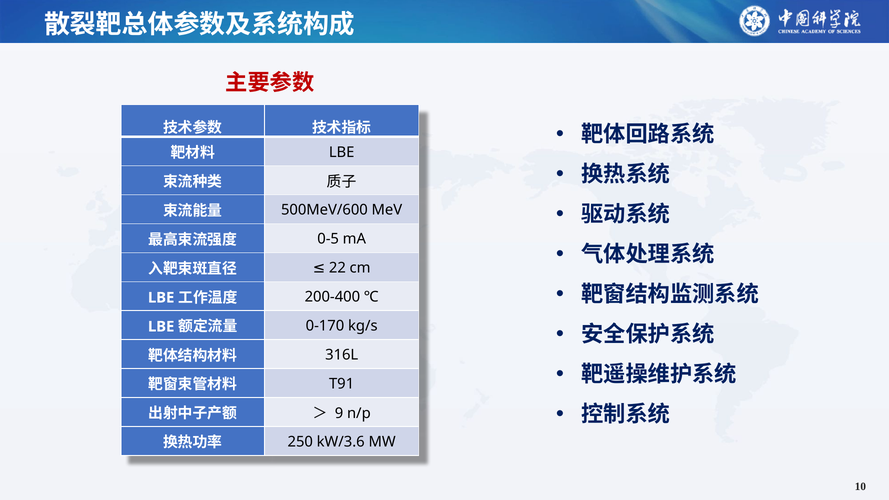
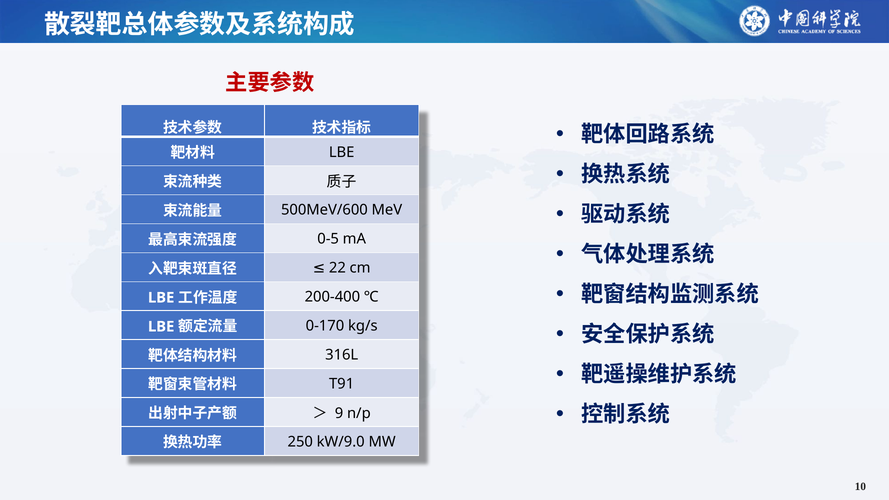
kW/3.6: kW/3.6 -> kW/9.0 (341, 442)
